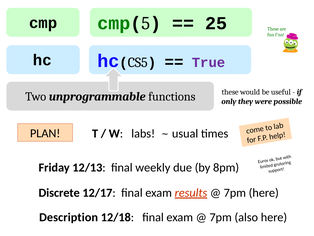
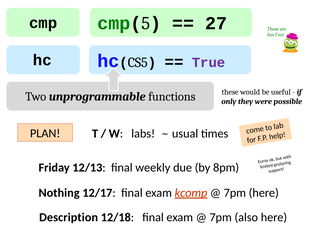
25: 25 -> 27 (216, 23)
Discrete: Discrete -> Nothing (59, 192)
results: results -> kcomp (191, 192)
